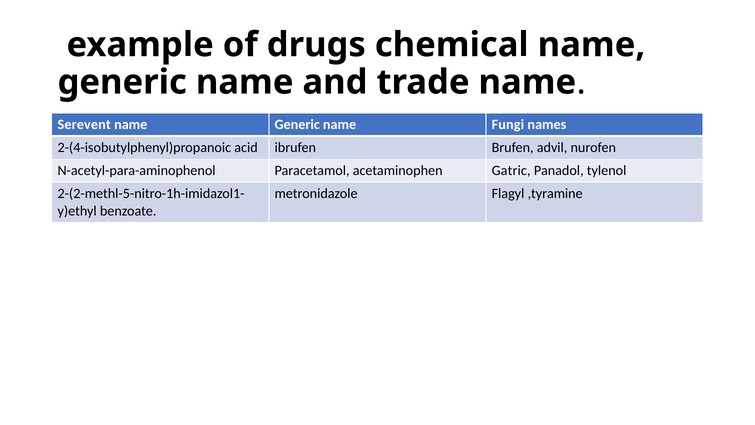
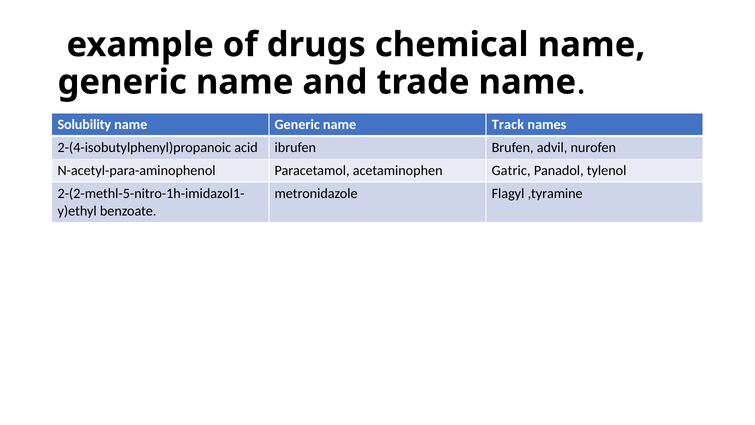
Serevent: Serevent -> Solubility (84, 125)
Fungi: Fungi -> Track (508, 125)
